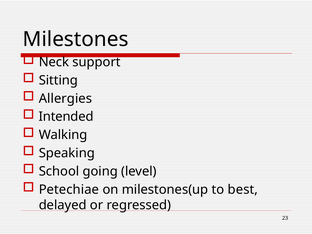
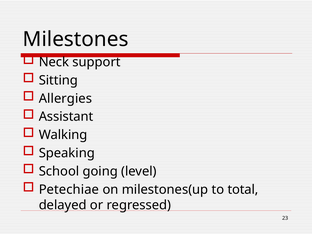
Intended: Intended -> Assistant (66, 117)
best: best -> total (243, 189)
